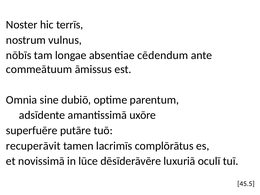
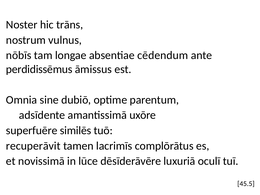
terrīs: terrīs -> trāns (70, 25)
commeātuum: commeātuum -> perdidissēmus (39, 69)
putāre: putāre -> similēs (76, 130)
